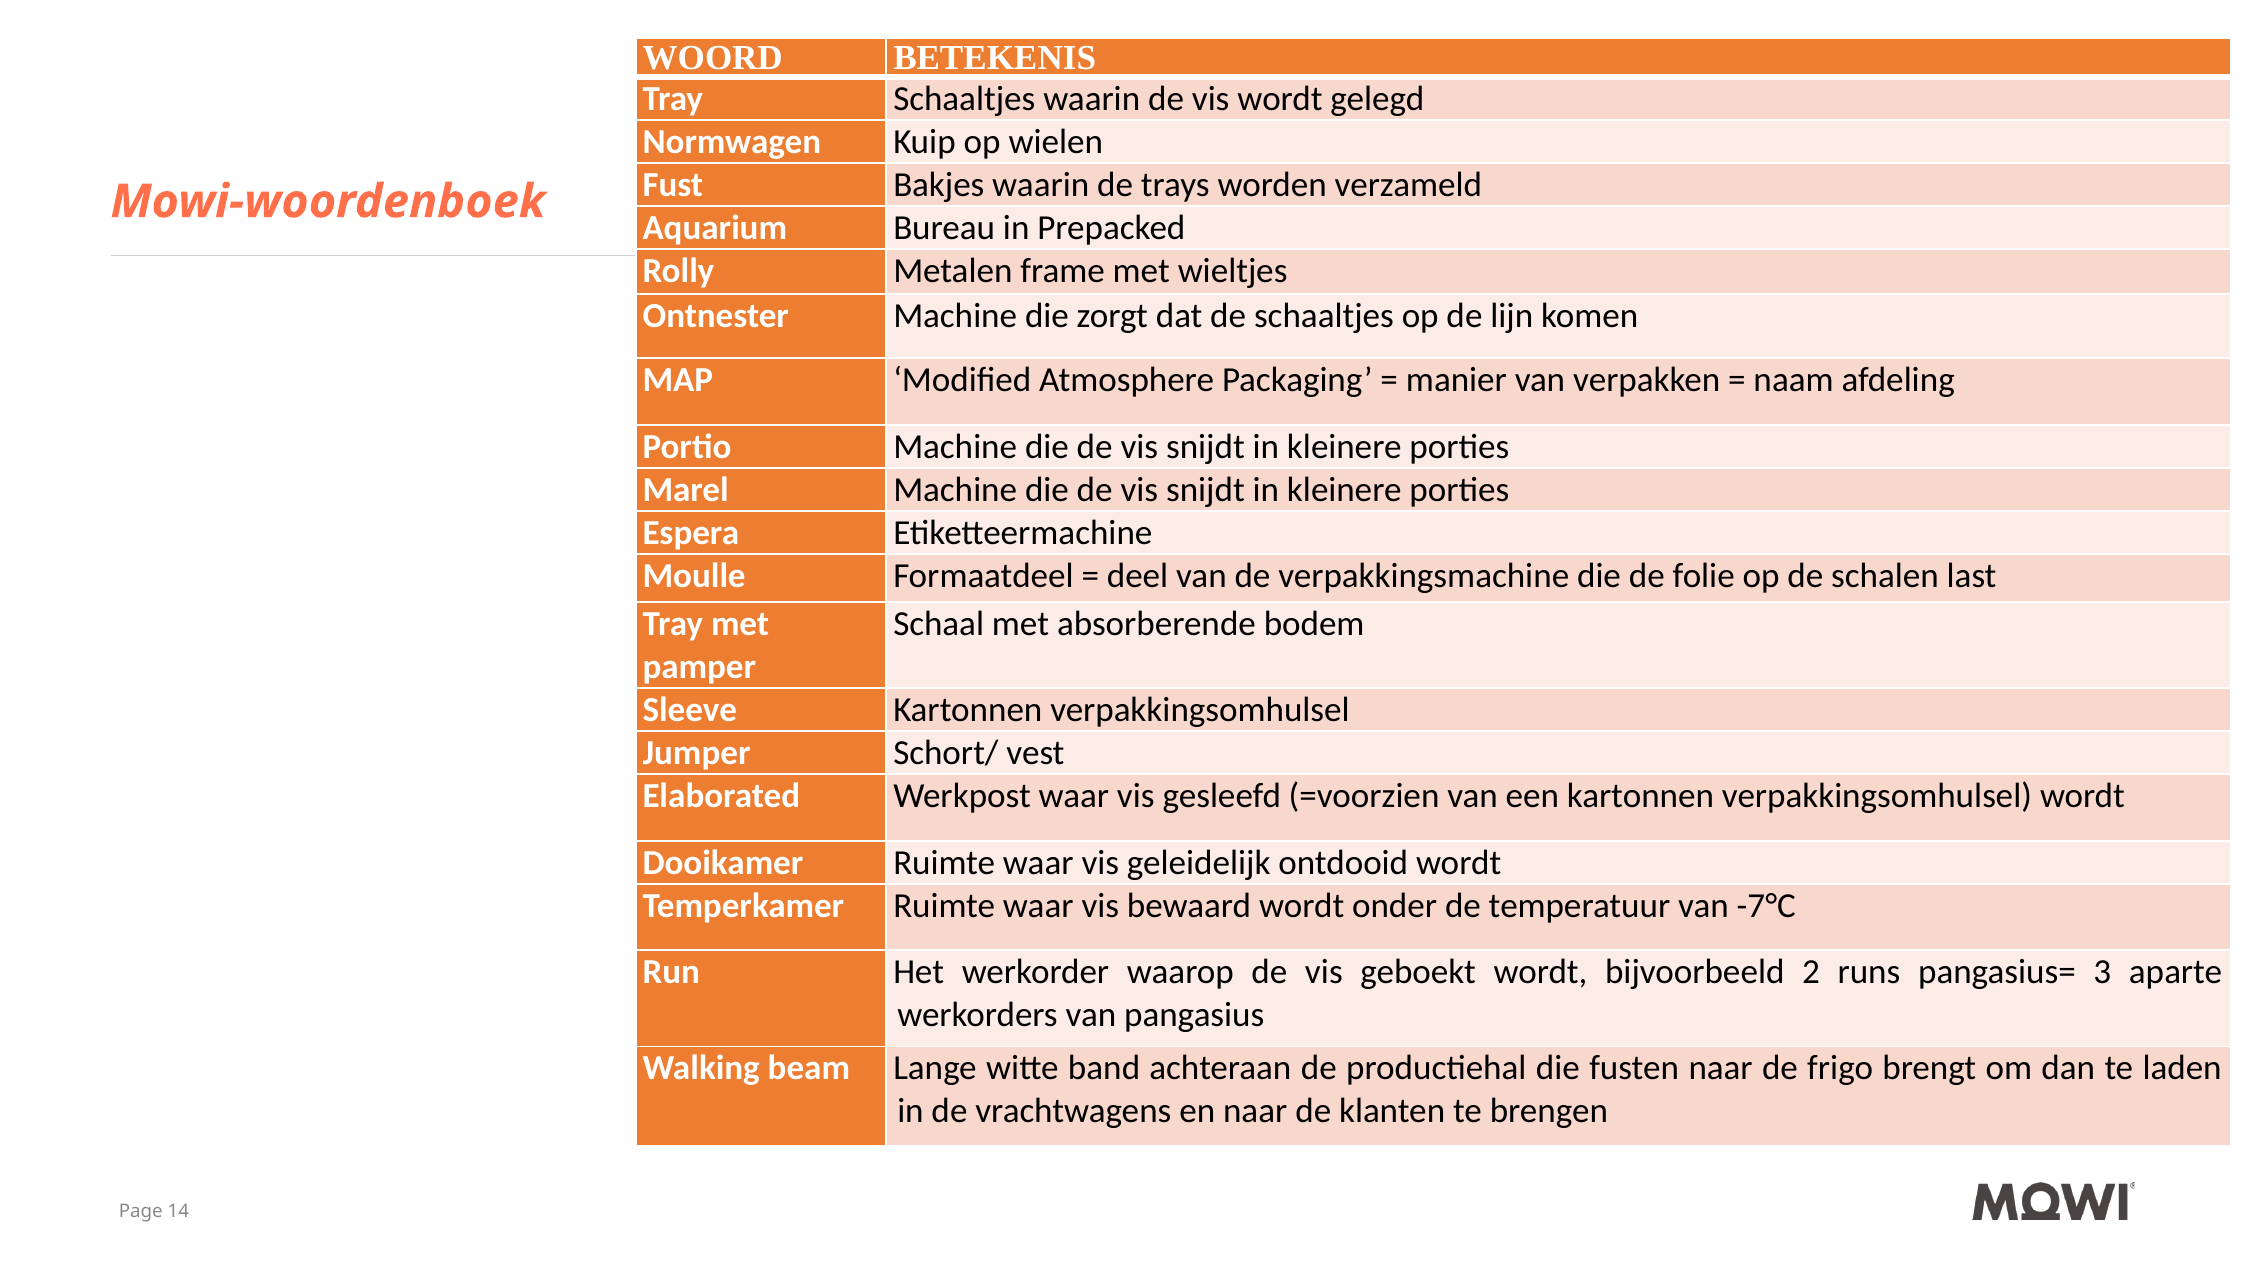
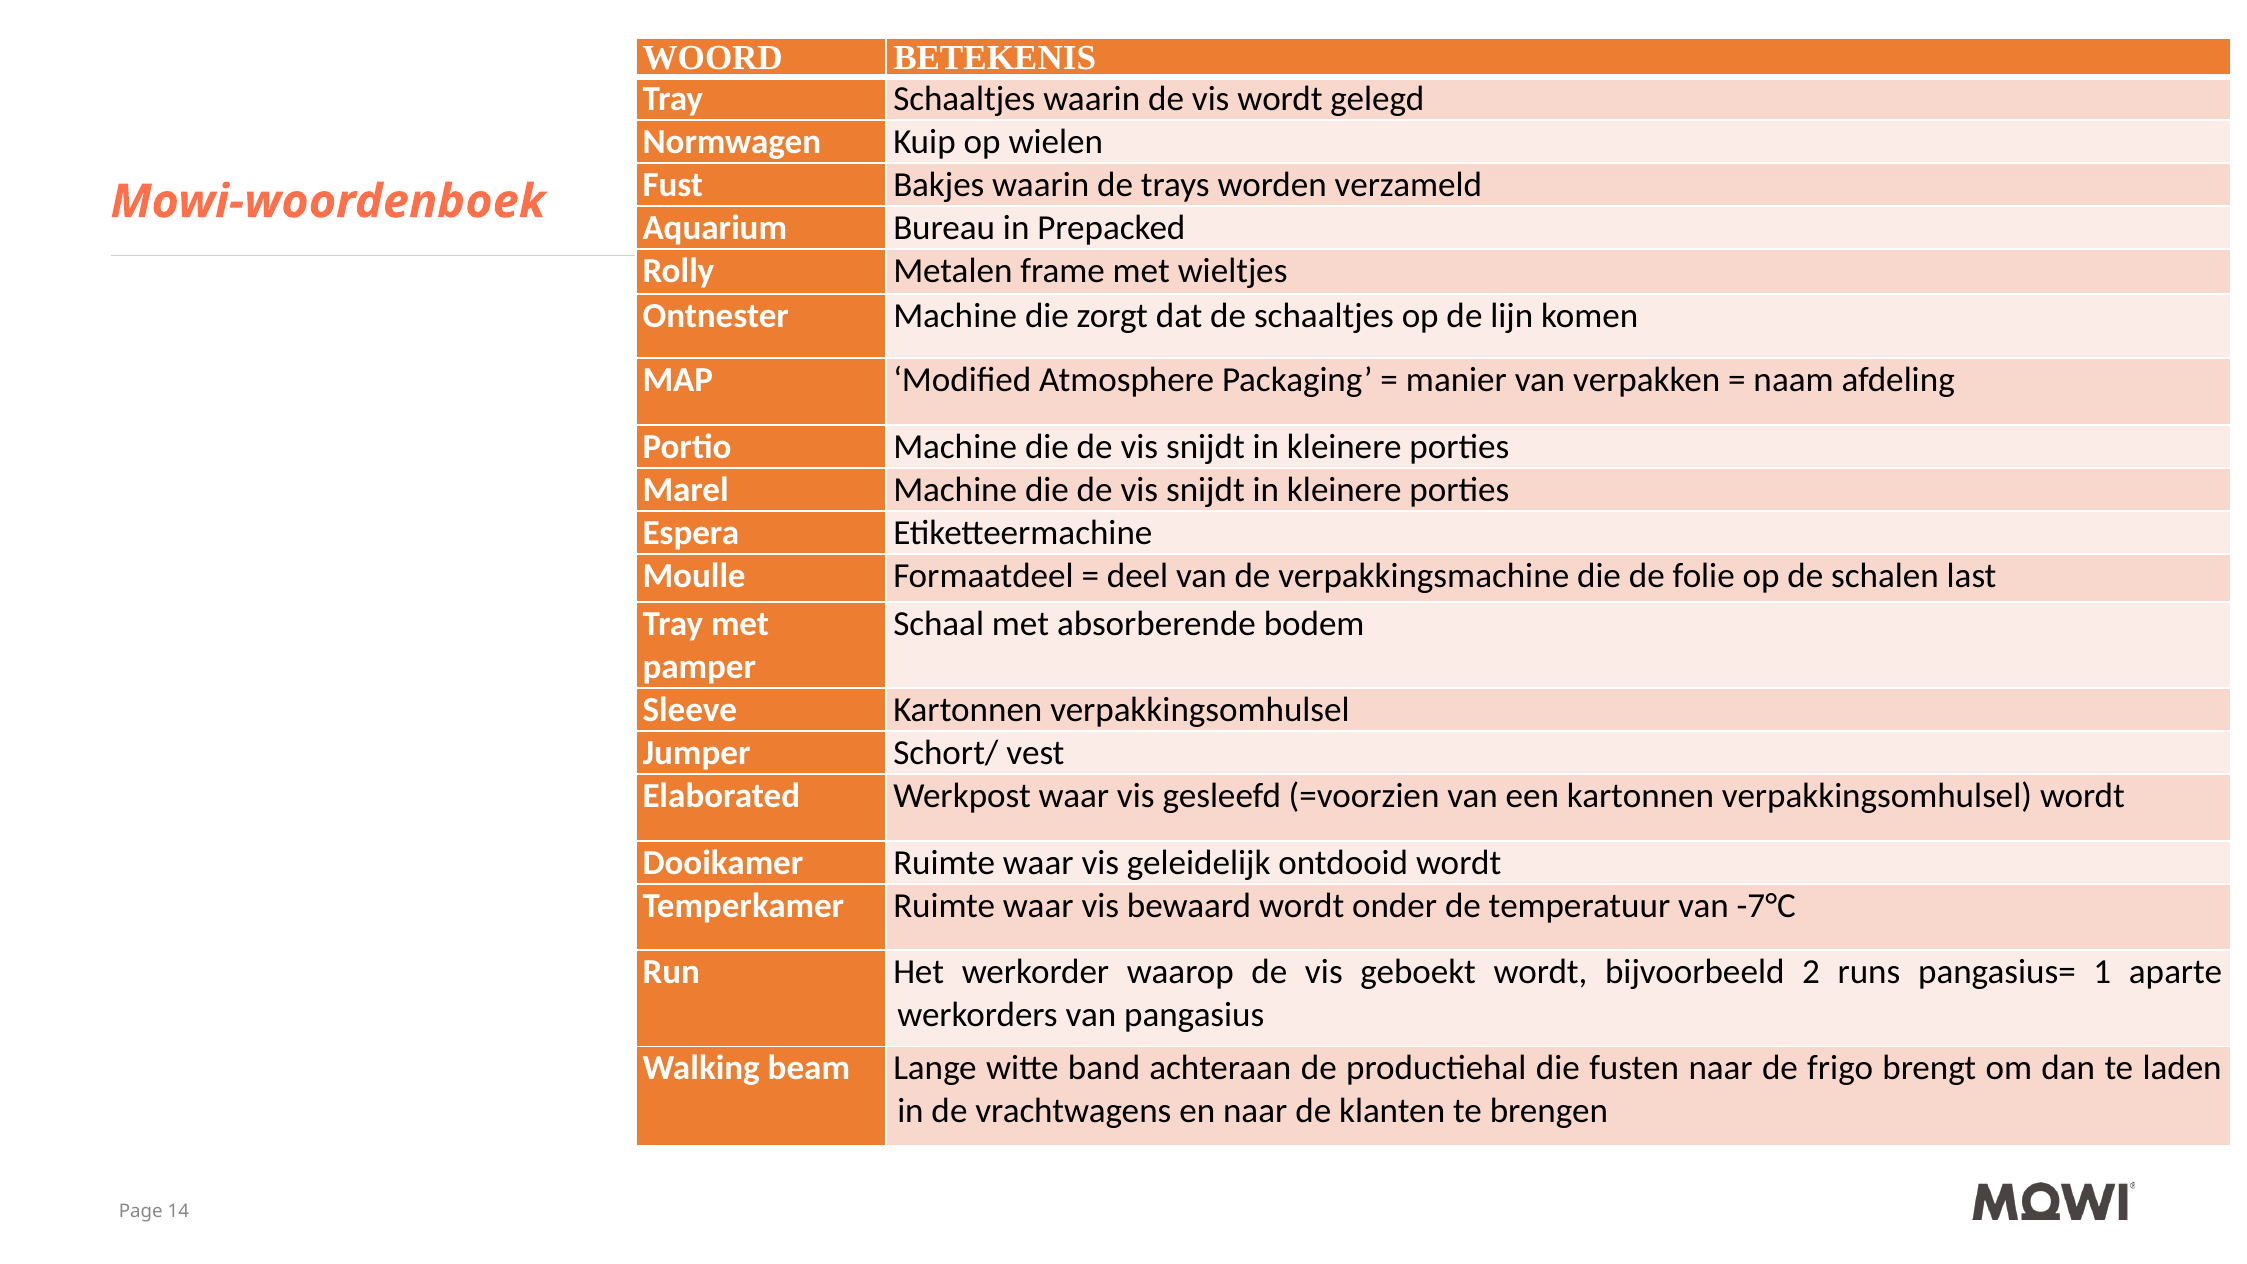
3: 3 -> 1 (2102, 972)
